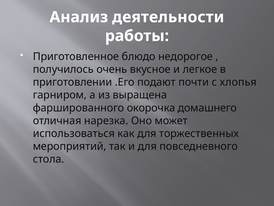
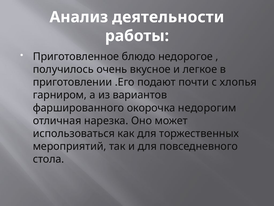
выращена: выращена -> вариантов (140, 95)
домашнего: домашнего -> недорогим (207, 108)
